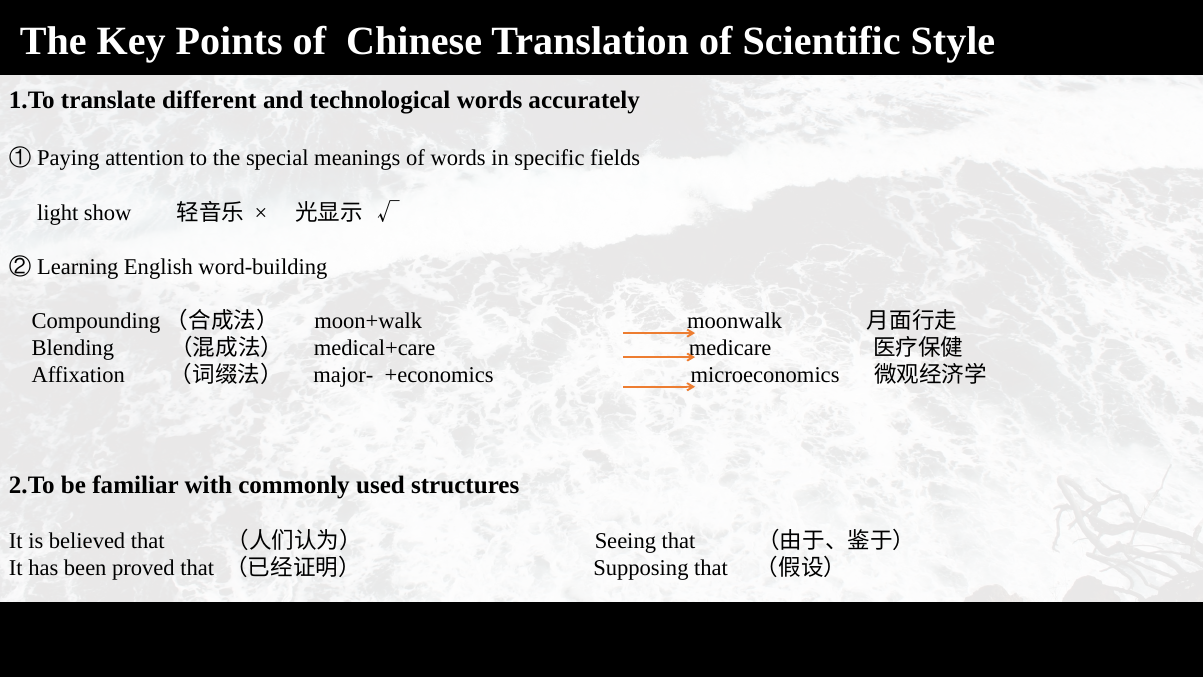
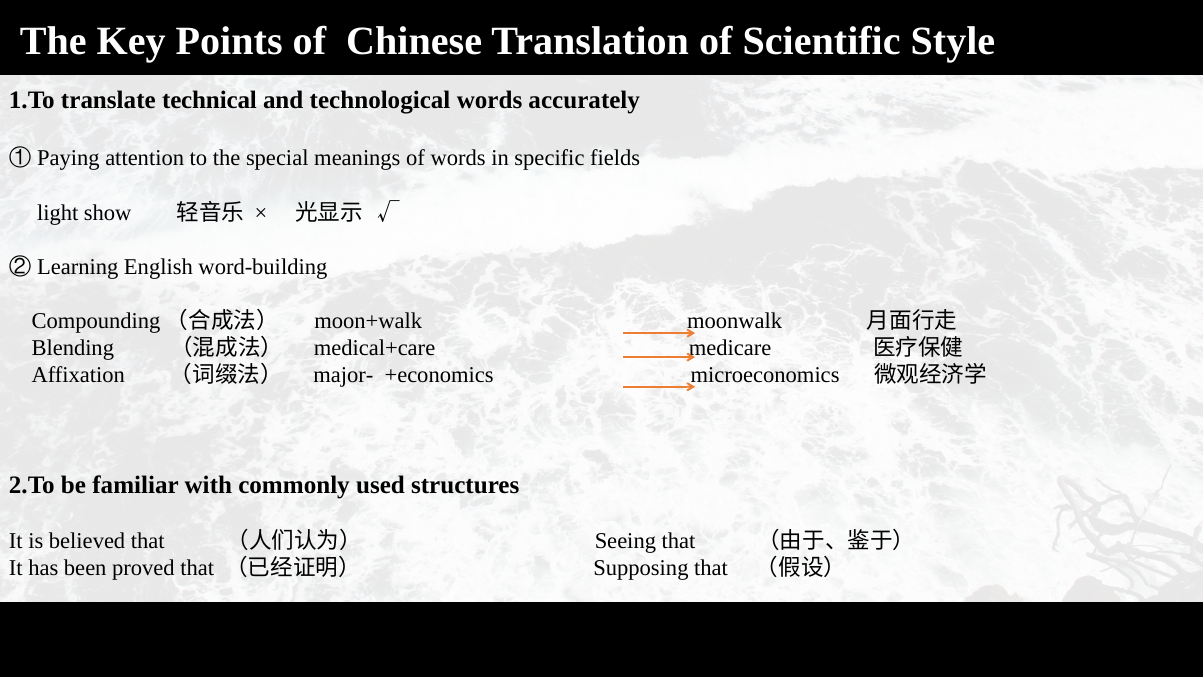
different: different -> technical (209, 100)
